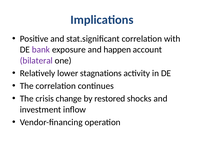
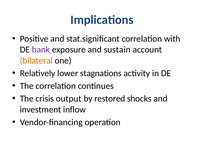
happen: happen -> sustain (117, 50)
bilateral colour: purple -> orange (36, 61)
change: change -> output (69, 99)
